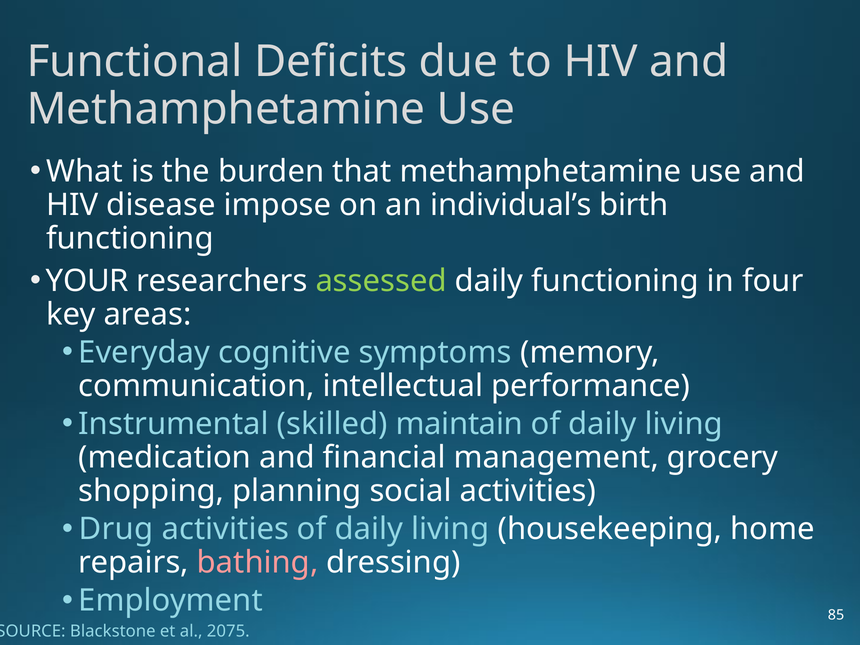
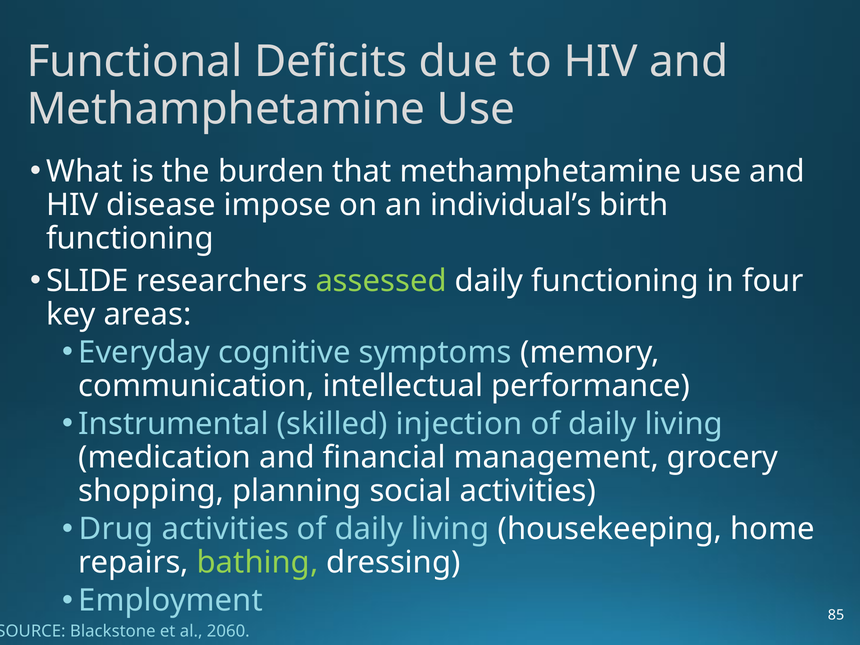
YOUR: YOUR -> SLIDE (87, 281)
maintain: maintain -> injection (459, 424)
bathing colour: pink -> light green (258, 562)
2075: 2075 -> 2060 (228, 631)
